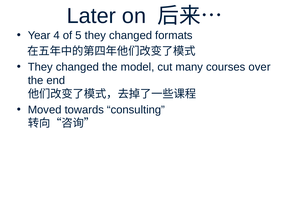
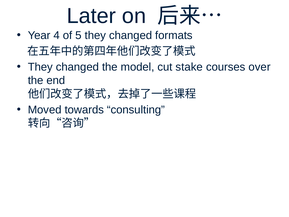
many: many -> stake (189, 67)
